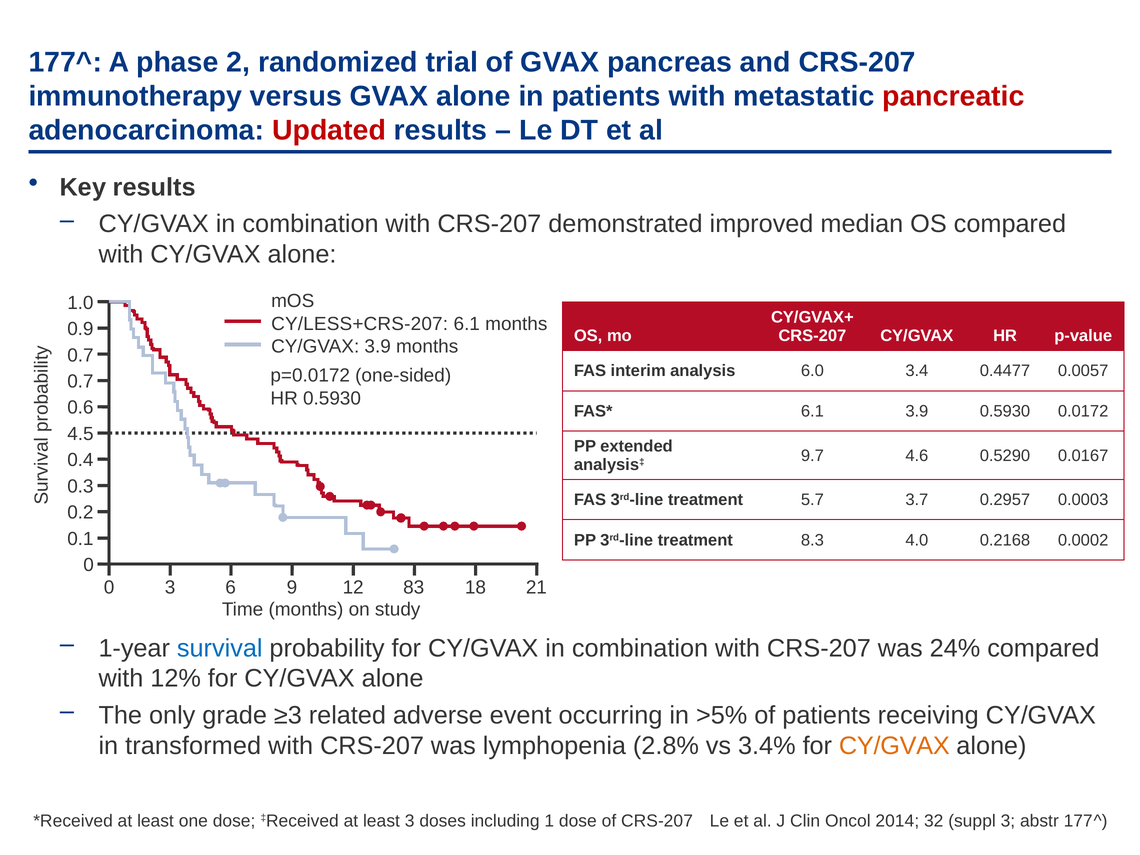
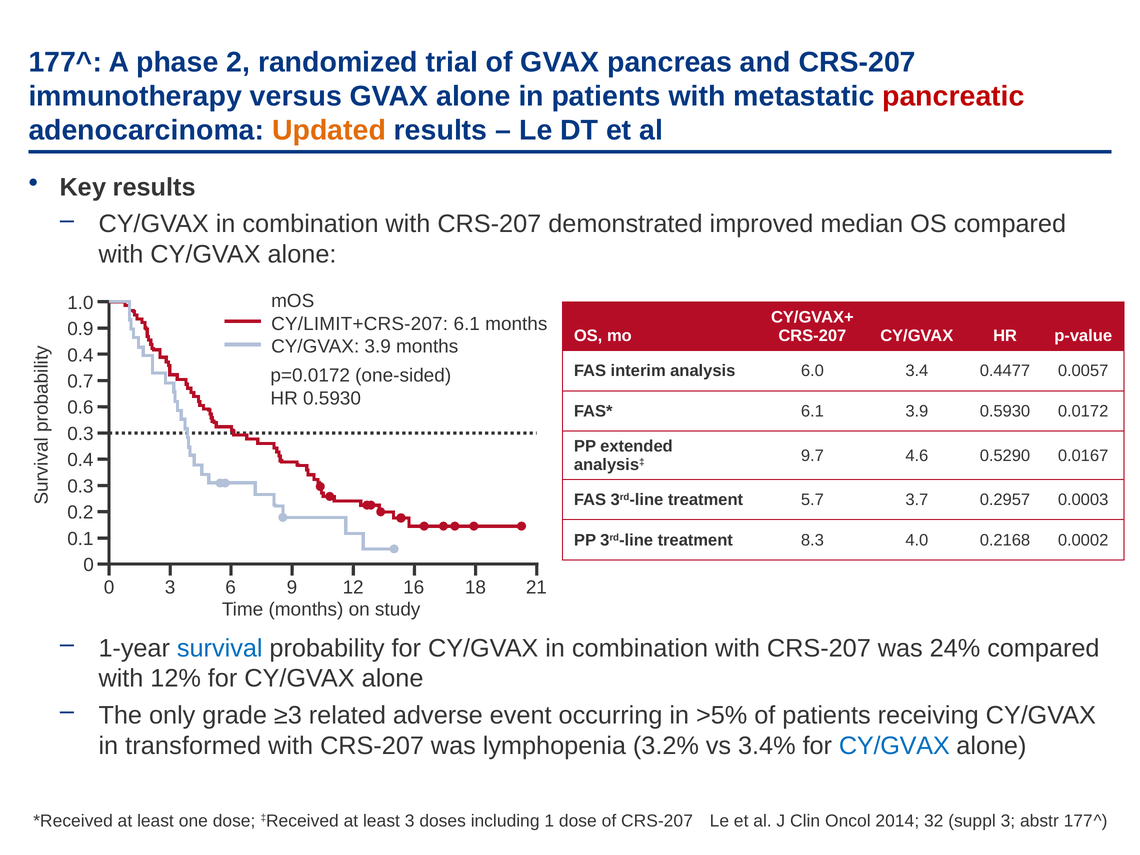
Updated colour: red -> orange (329, 131)
CY/LESS+CRS-207: CY/LESS+CRS-207 -> CY/LIMIT+CRS-207 (360, 324)
0.7: 0.7 -> 0.4 (80, 355)
4.5: 4.5 -> 0.3 (80, 434)
83: 83 -> 16 (414, 588)
2.8%: 2.8% -> 3.2% (666, 746)
CY/GVAX colour: orange -> blue (894, 746)
